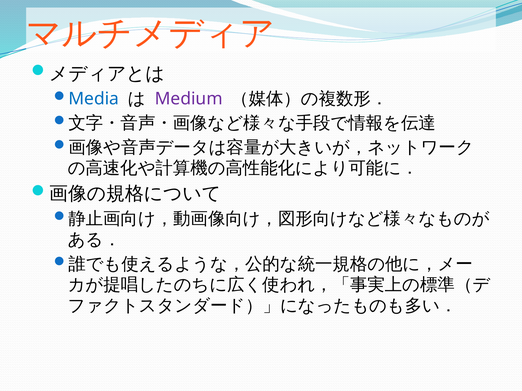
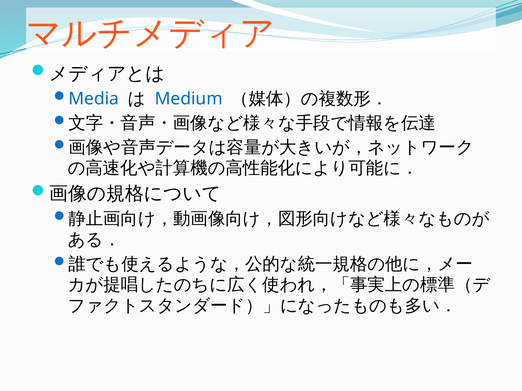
Medium colour: purple -> blue (189, 99)
